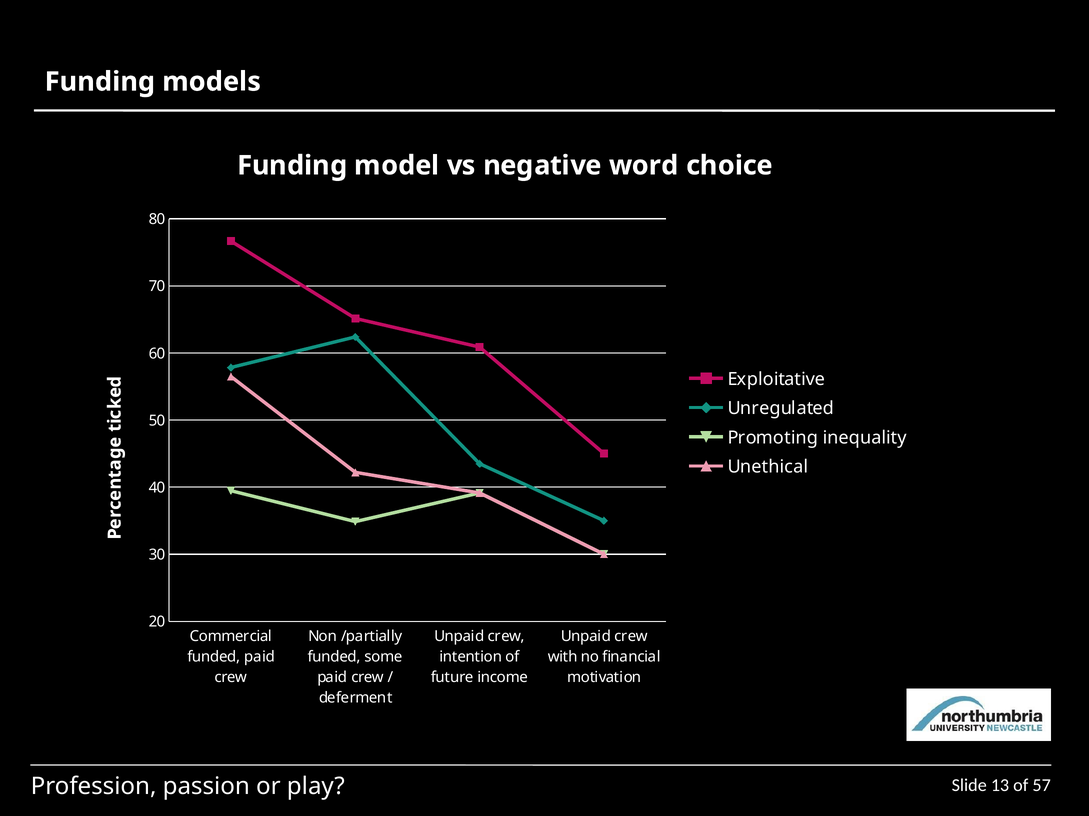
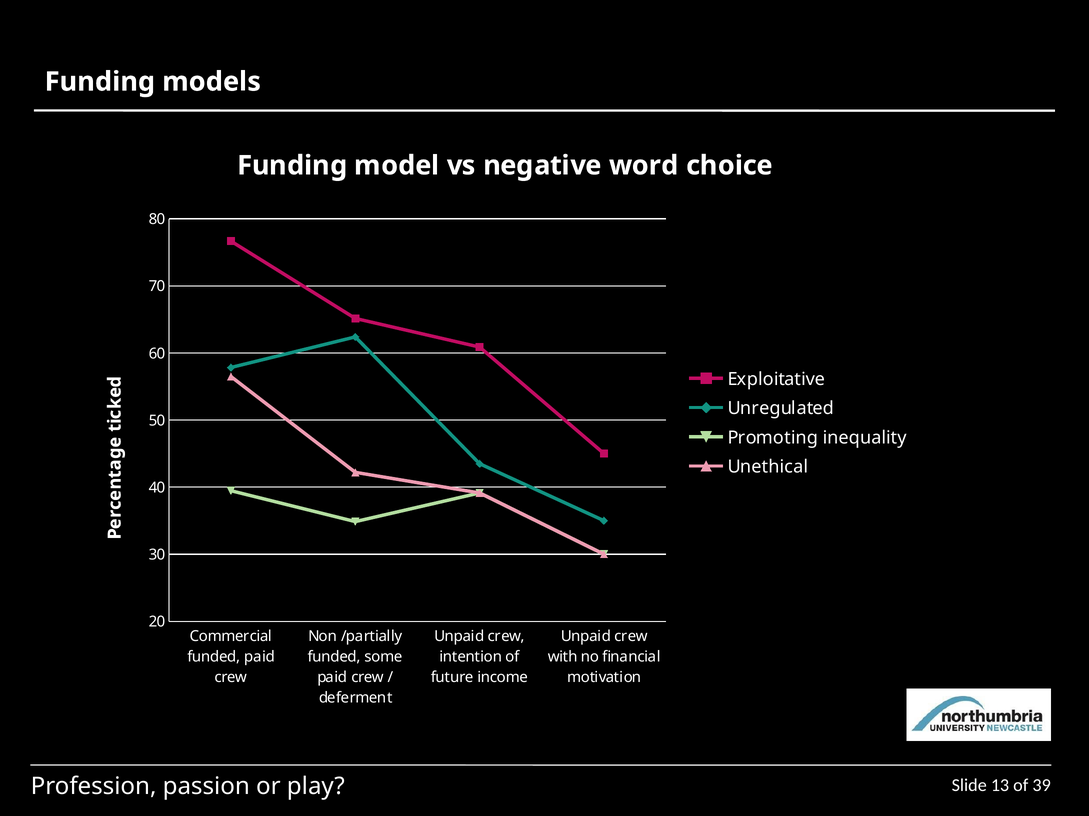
57: 57 -> 39 (1042, 786)
